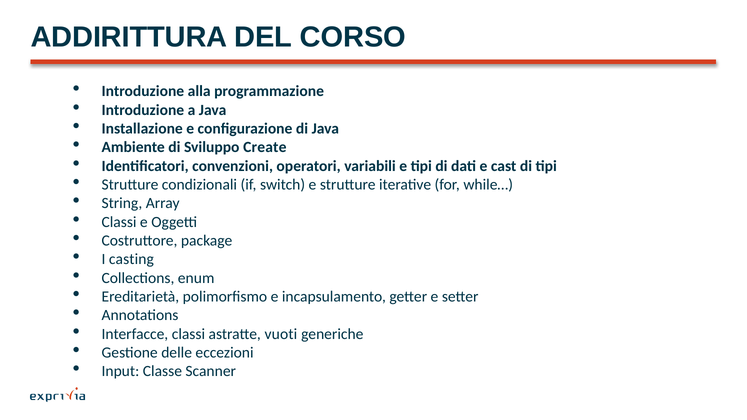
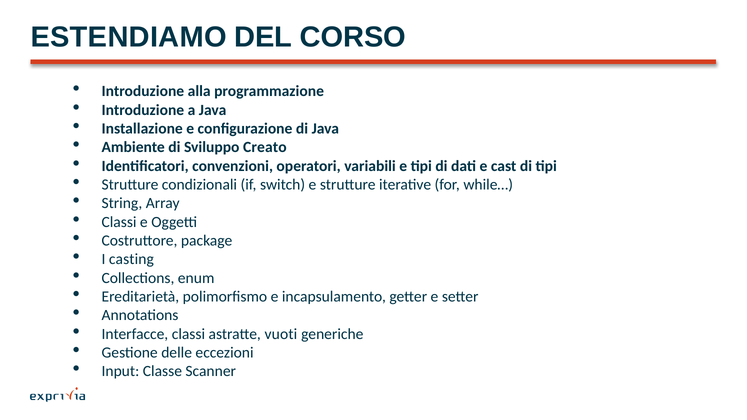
ADDIRITTURA: ADDIRITTURA -> ESTENDIAMO (129, 37)
Create: Create -> Creato (265, 147)
